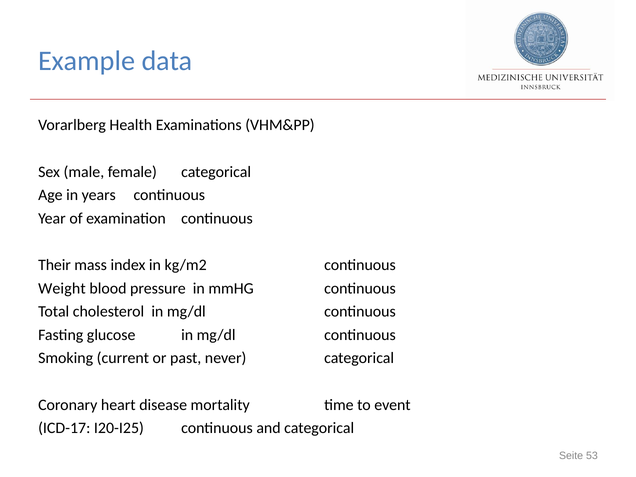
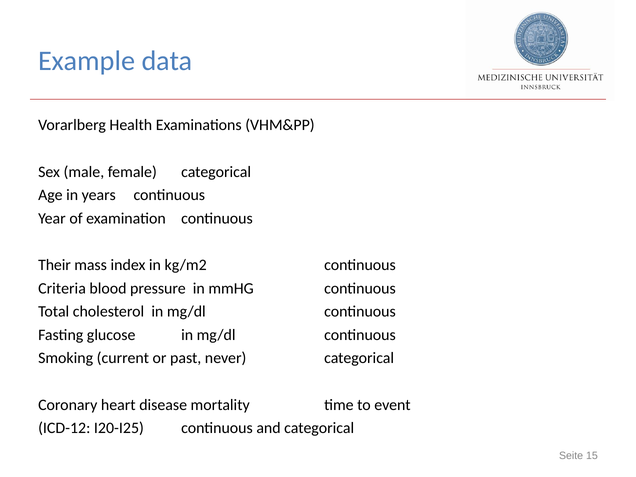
Weight: Weight -> Criteria (62, 288)
ICD-17: ICD-17 -> ICD-12 (64, 428)
53: 53 -> 15 (592, 456)
